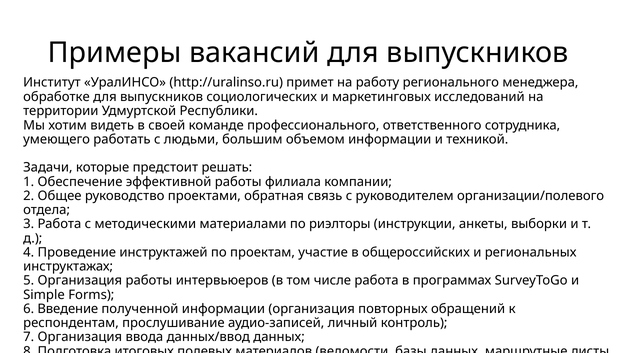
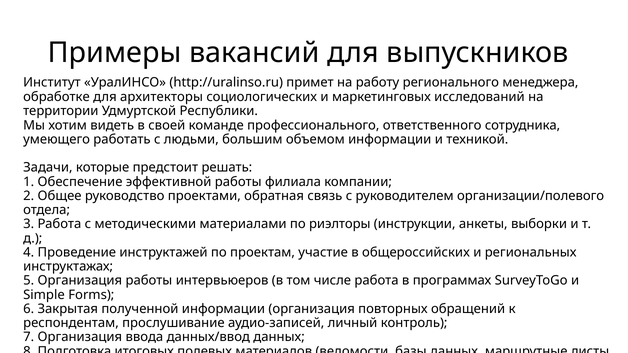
выпускников: выпускников -> архитекторы (161, 97)
Введение: Введение -> Закрытая (68, 309)
